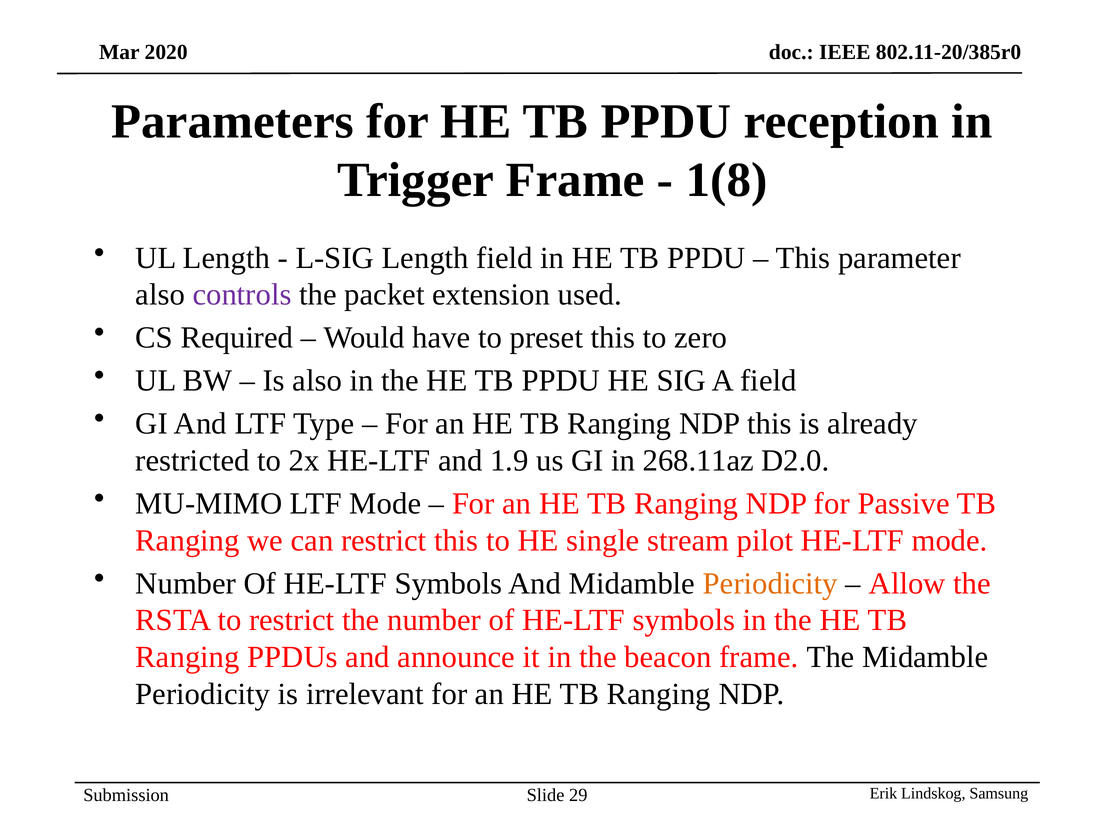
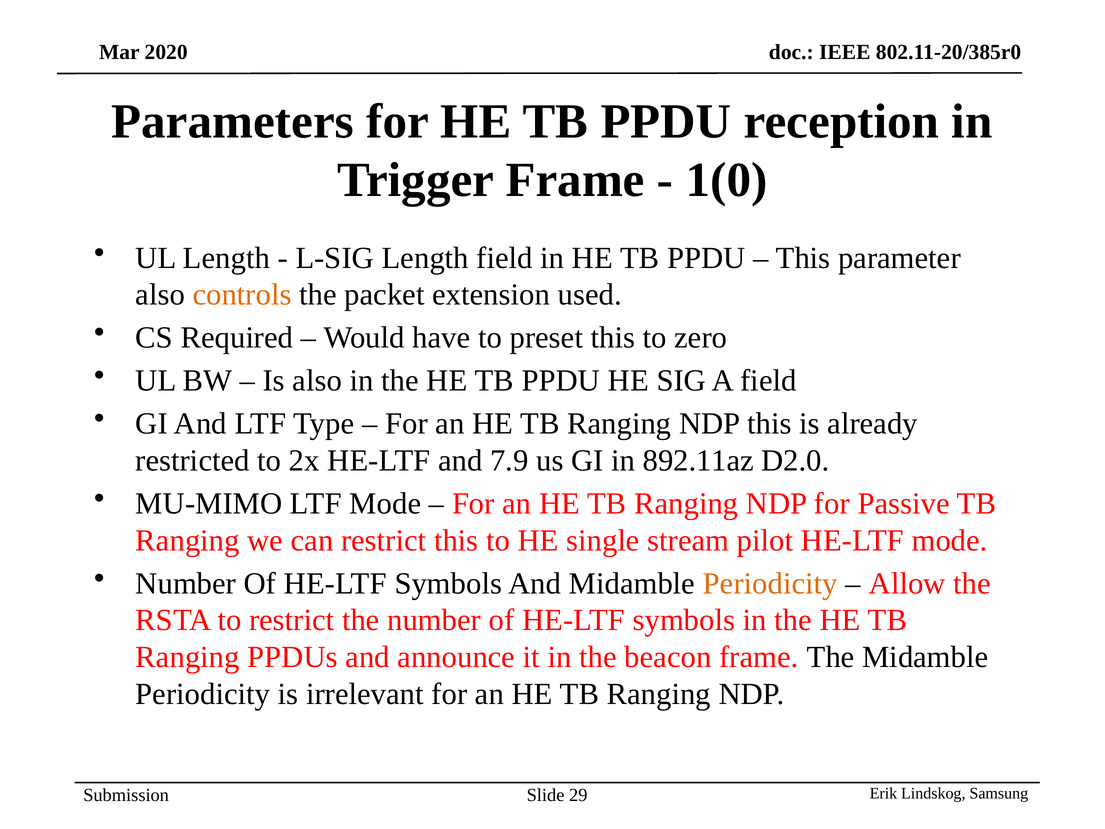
1(8: 1(8 -> 1(0 (727, 180)
controls colour: purple -> orange (242, 295)
1.9: 1.9 -> 7.9 (509, 460)
268.11az: 268.11az -> 892.11az (698, 460)
